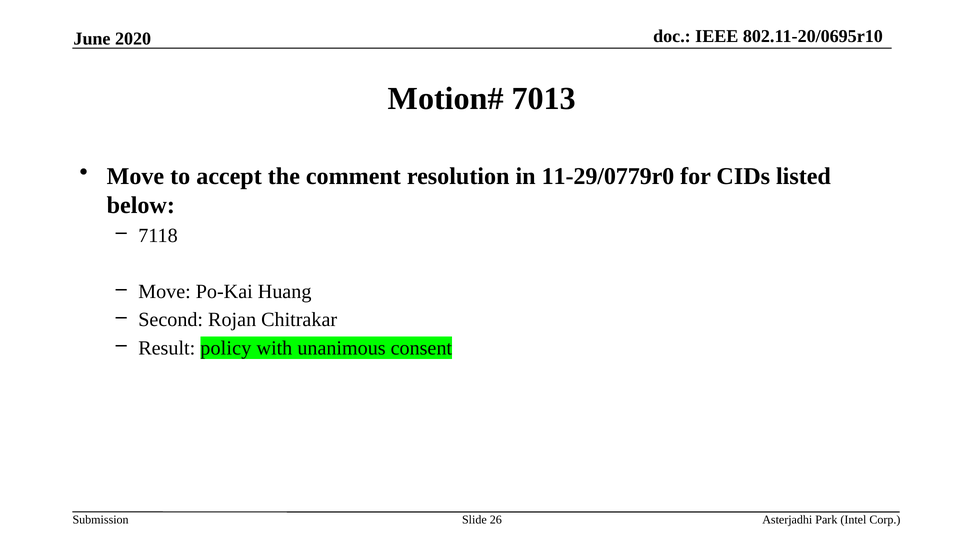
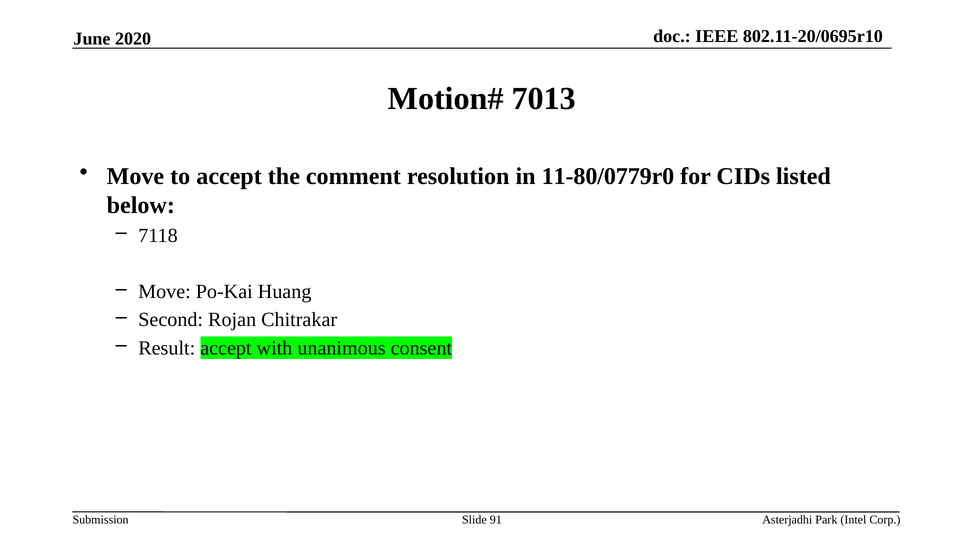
11-29/0779r0: 11-29/0779r0 -> 11-80/0779r0 (608, 176)
Result policy: policy -> accept (226, 348)
26: 26 -> 91 (496, 520)
